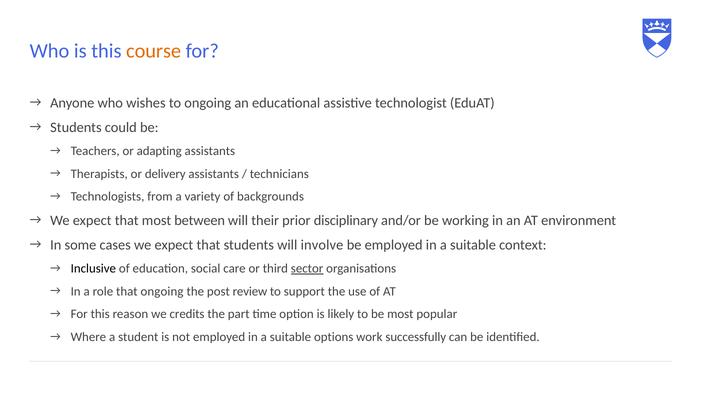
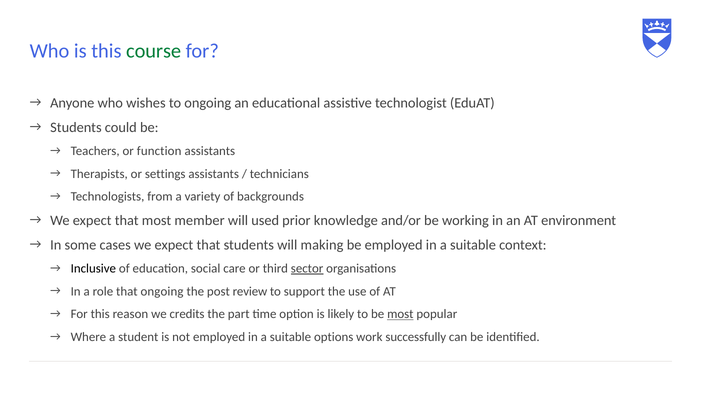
course colour: orange -> green (154, 51)
adapting: adapting -> function (159, 151)
delivery: delivery -> settings (165, 174)
between: between -> member (200, 221)
their: their -> used (265, 221)
disciplinary: disciplinary -> knowledge (346, 221)
involve: involve -> making (322, 245)
most underline: none -> present (400, 314)
